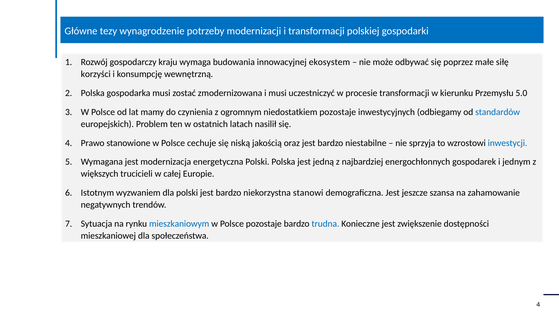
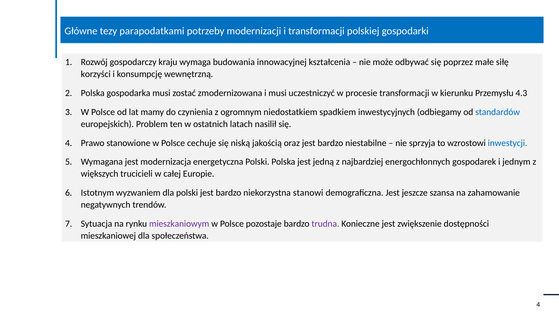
wynagrodzenie: wynagrodzenie -> parapodatkami (152, 31)
ekosystem: ekosystem -> kształcenia (329, 62)
5.0: 5.0 -> 4.3 (521, 93)
niedostatkiem pozostaje: pozostaje -> spadkiem (338, 112)
mieszkaniowym colour: blue -> purple (179, 223)
trudna colour: blue -> purple (325, 223)
